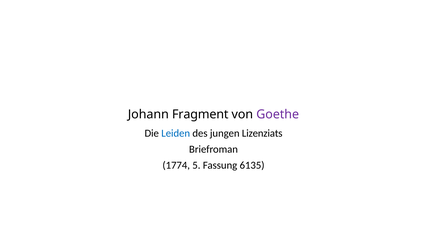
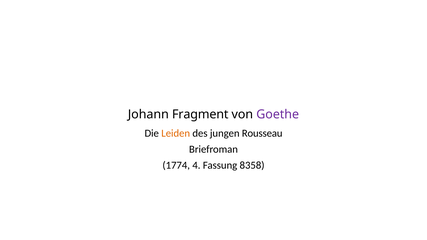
Leiden colour: blue -> orange (176, 133)
Lizenziats: Lizenziats -> Rousseau (262, 133)
5: 5 -> 4 (196, 165)
6135: 6135 -> 8358 (252, 165)
